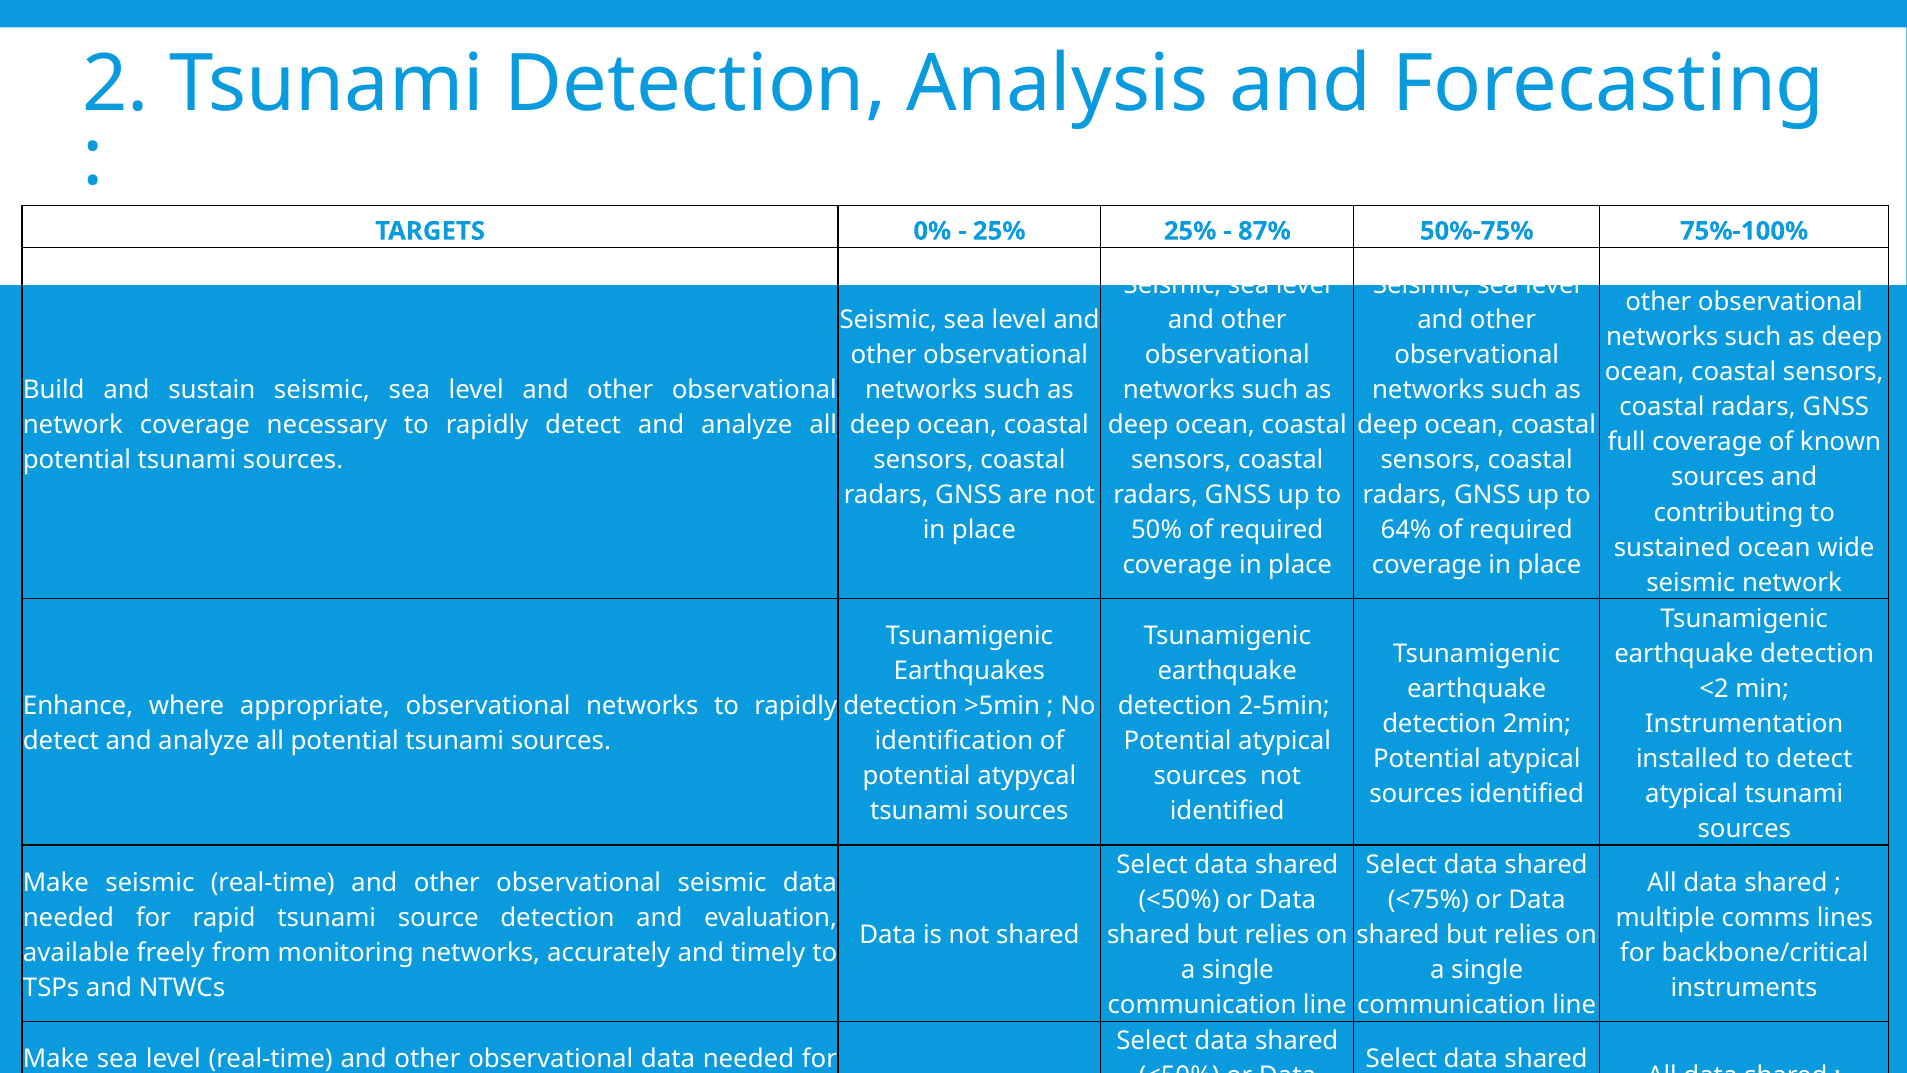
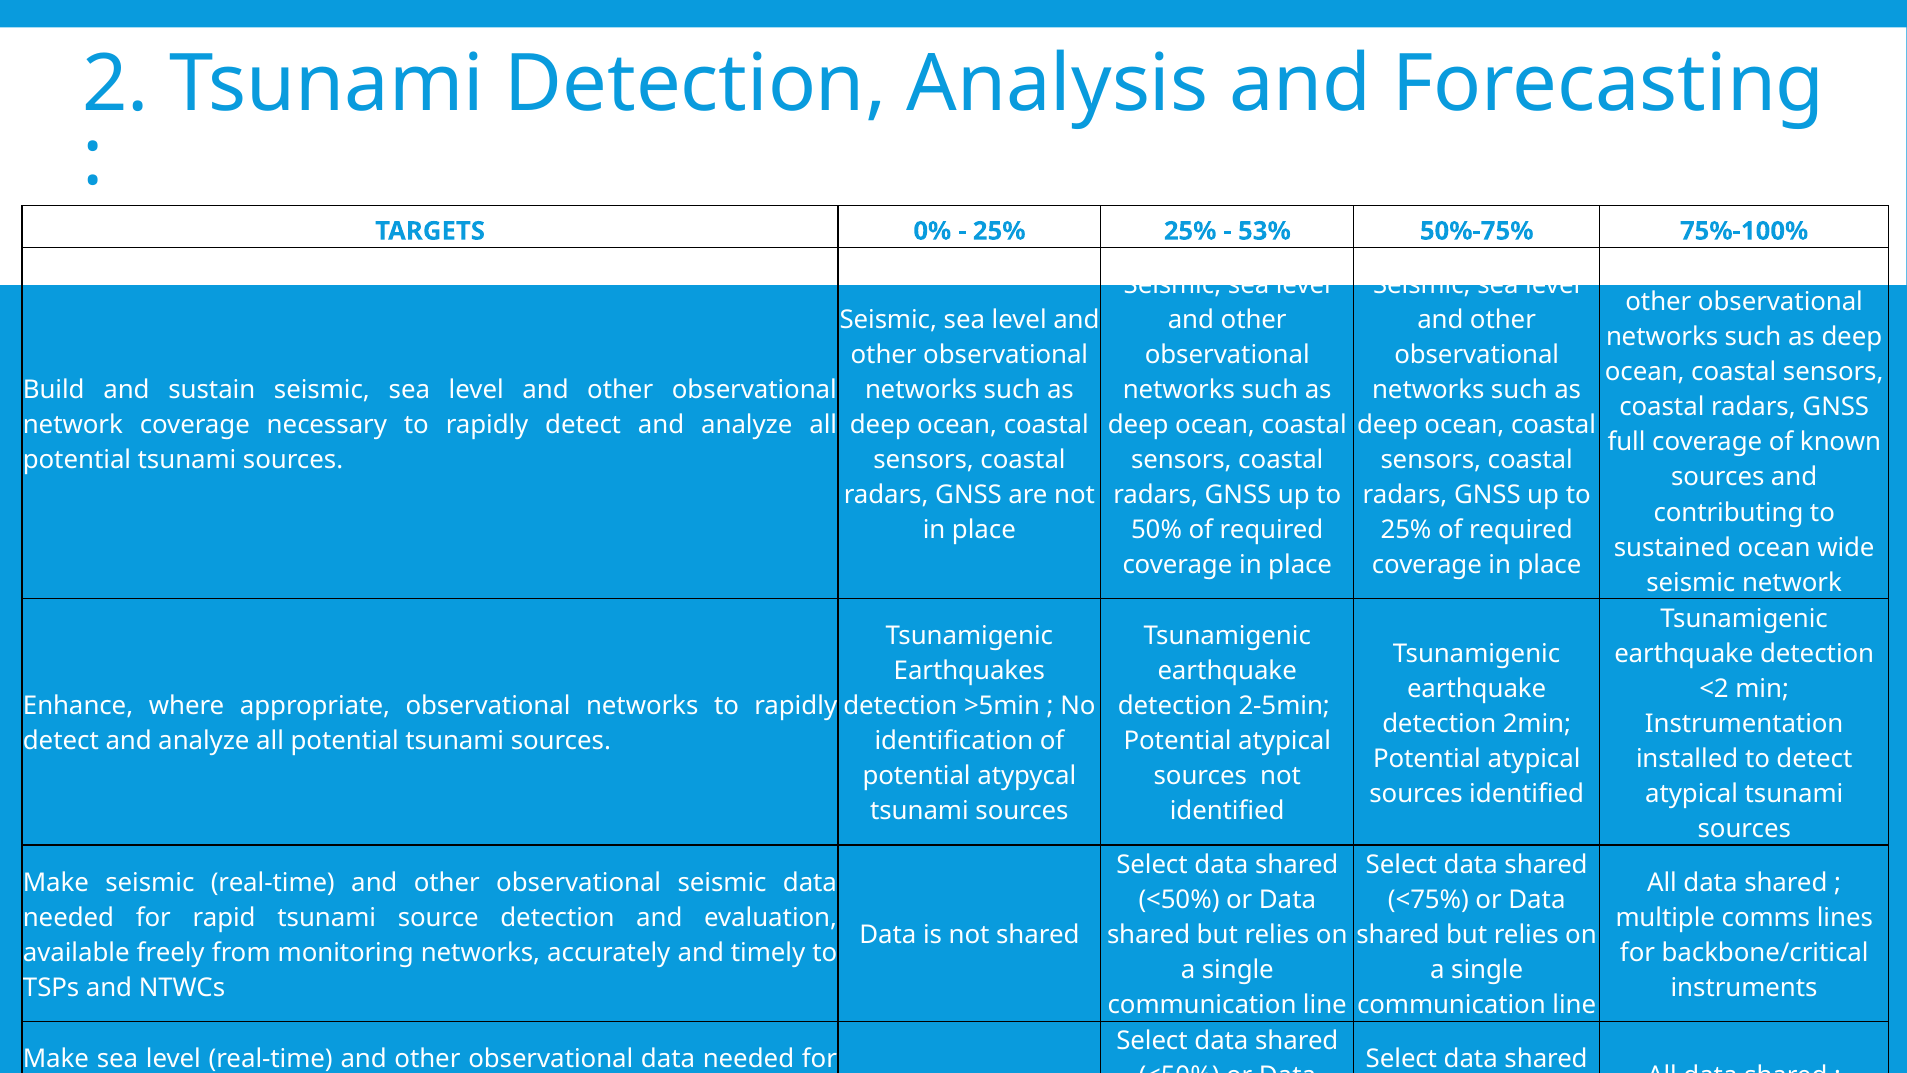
87%: 87% -> 53% (1264, 231)
64%: 64% -> 25% (1406, 530)
